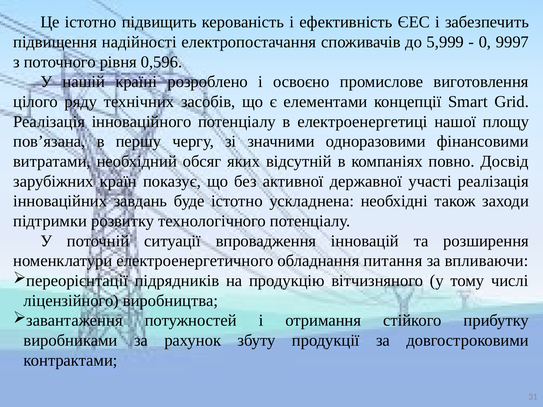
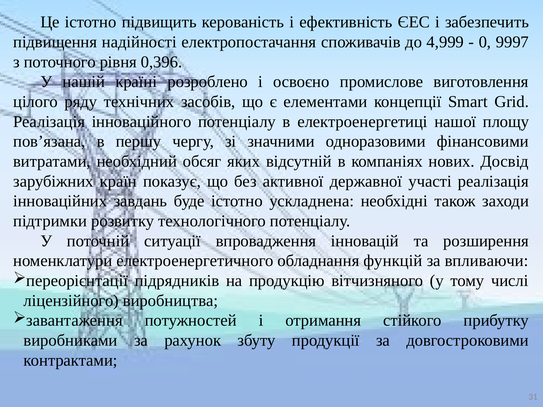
5,999: 5,999 -> 4,999 (445, 42)
0,596: 0,596 -> 0,396 (162, 62)
повно: повно -> нових (452, 161)
питання: питання -> функцій (393, 261)
